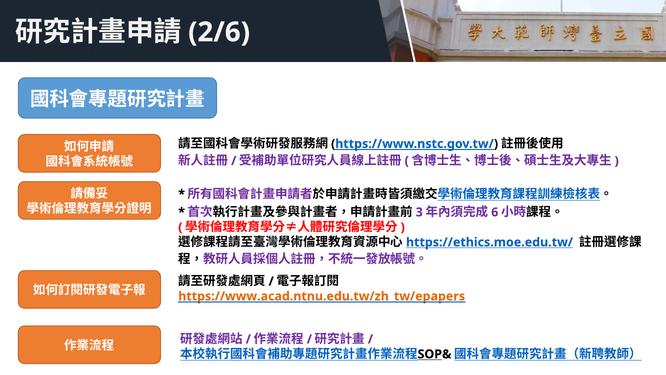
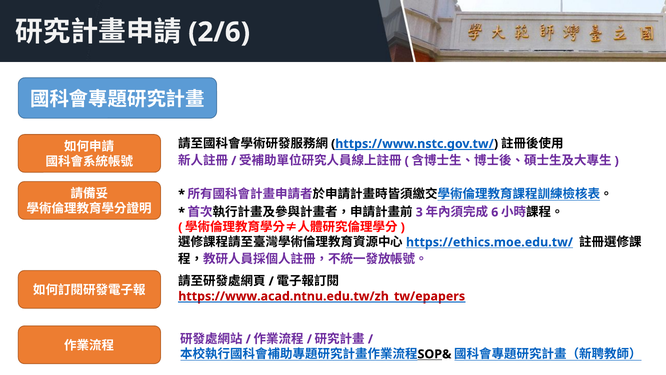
https://www.acad.ntnu.edu.tw/zh_tw/epapers colour: orange -> red (322, 296)
